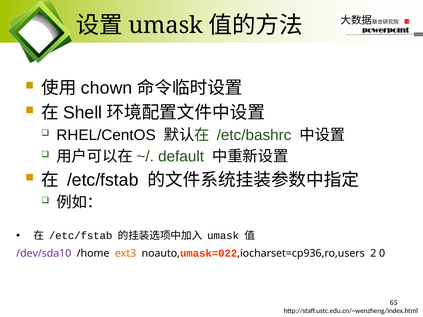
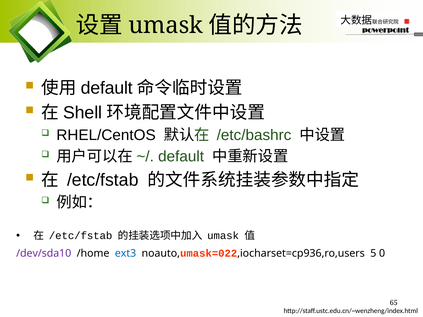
chown: chown -> default (107, 88)
ext3 colour: orange -> blue (126, 254)
2: 2 -> 5 (373, 254)
